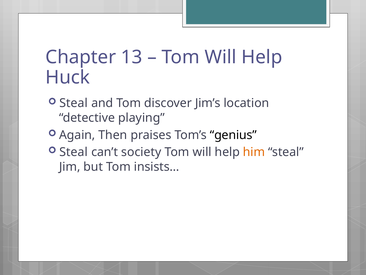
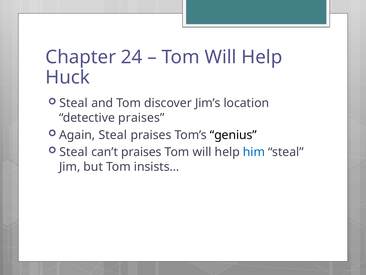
13: 13 -> 24 (132, 57)
detective playing: playing -> praises (141, 118)
Again Then: Then -> Steal (113, 135)
can’t society: society -> praises (141, 152)
him colour: orange -> blue (254, 152)
